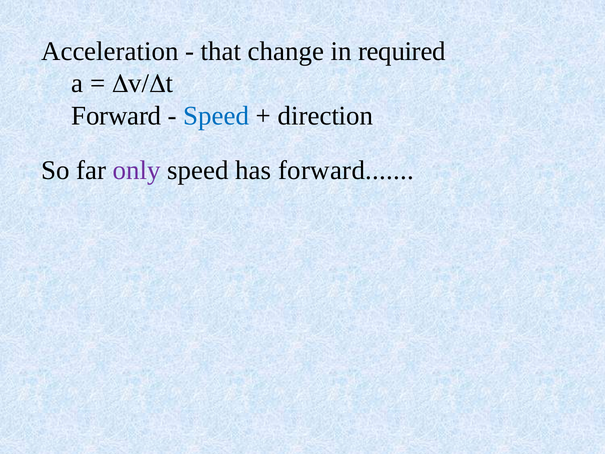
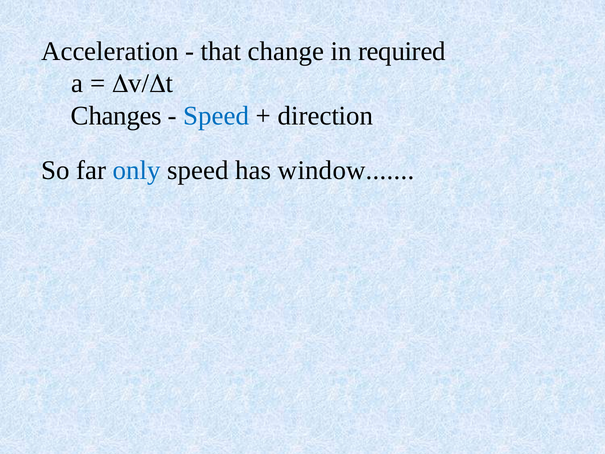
Forward: Forward -> Changes (116, 116)
only colour: purple -> blue (137, 170)
has forward: forward -> window (346, 170)
